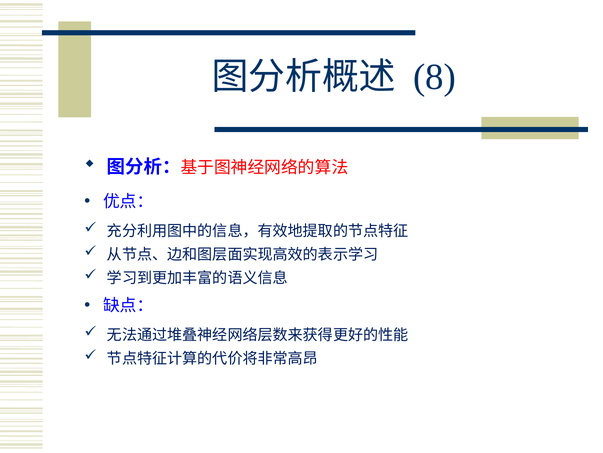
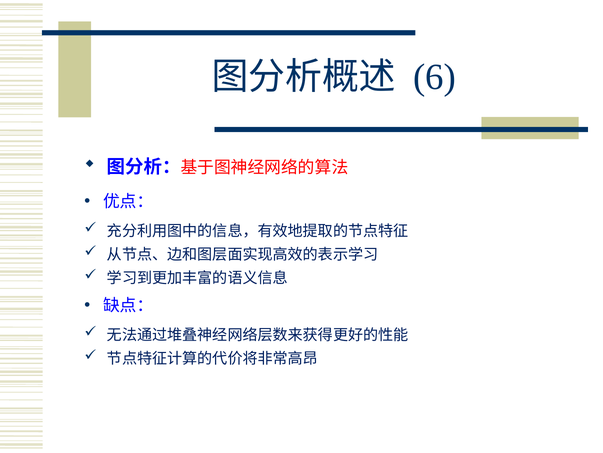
8: 8 -> 6 (434, 77)
